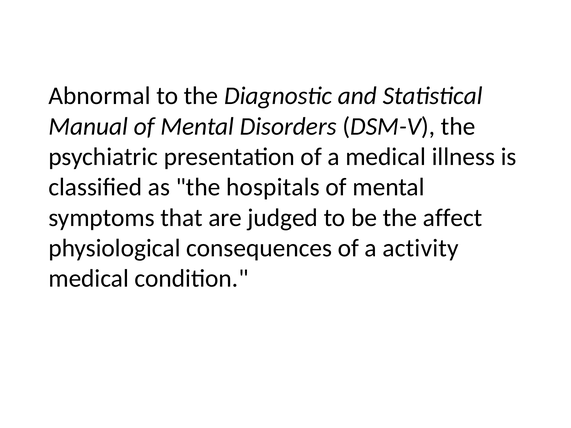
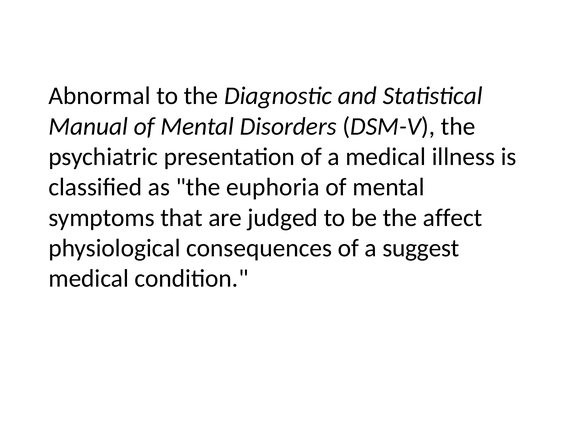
hospitals: hospitals -> euphoria (273, 187)
activity: activity -> suggest (421, 248)
